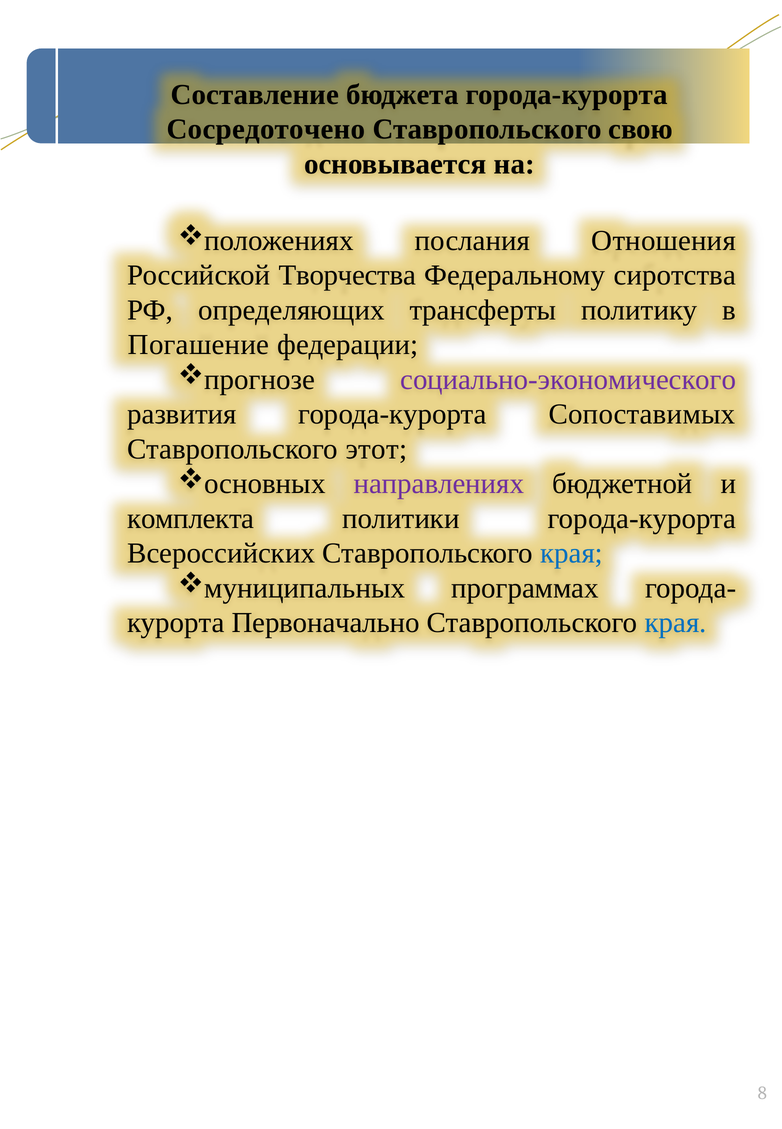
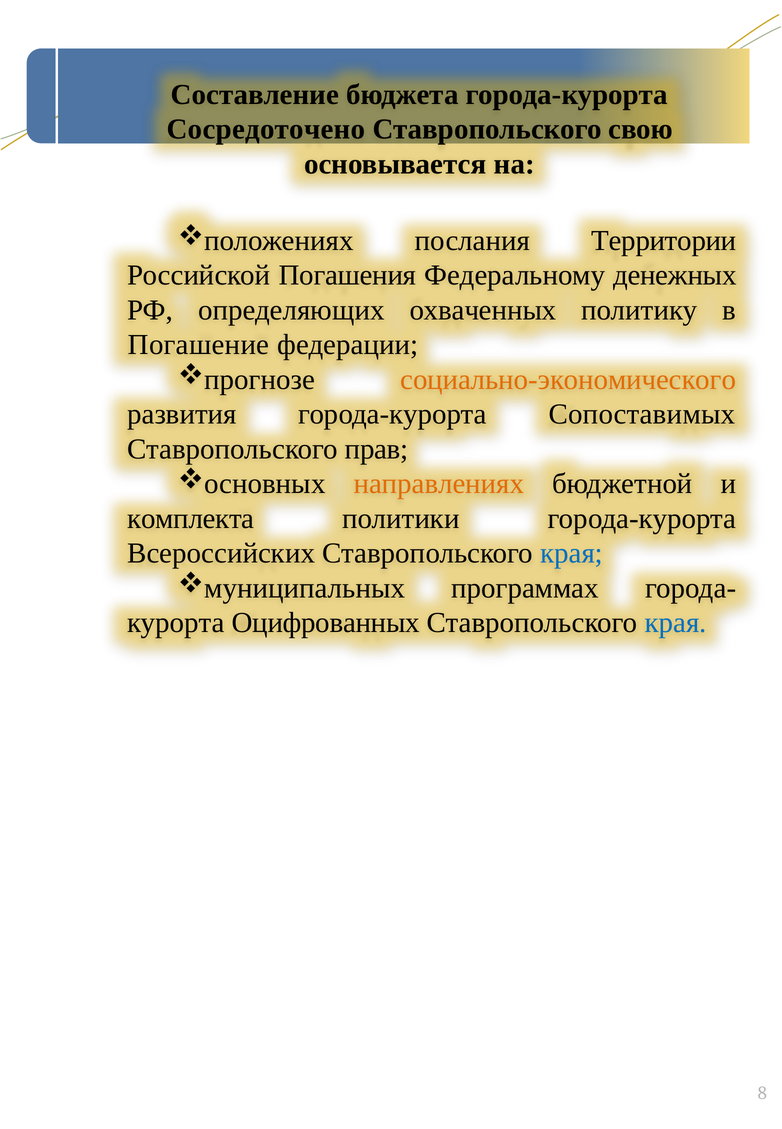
Отношения: Отношения -> Территории (664, 241)
Творчества: Творчества -> Погашения (347, 275)
сиротства: сиротства -> денежных (675, 275)
трансферты: трансферты -> охваченных (483, 310)
социально-экономического colour: purple -> orange (568, 380)
этот: этот -> прав (377, 449)
направлениях colour: purple -> orange (439, 484)
Первоначально: Первоначально -> Оцифрованных (326, 623)
